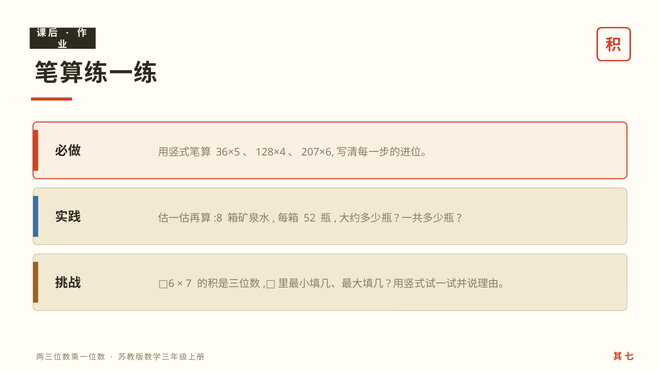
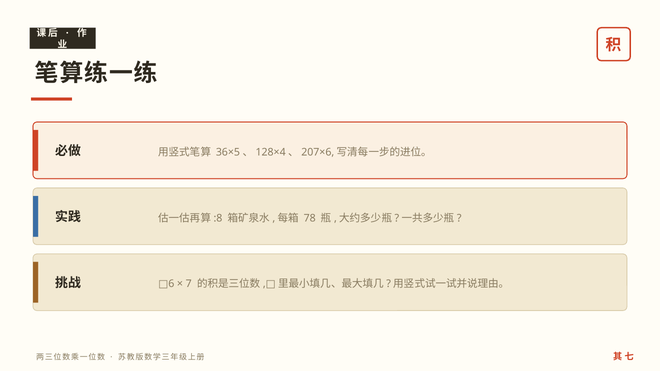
52: 52 -> 78 (310, 218)
